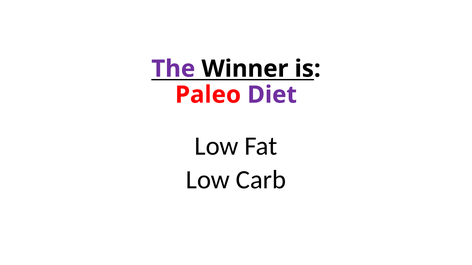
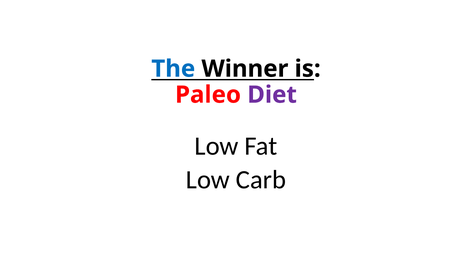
The colour: purple -> blue (173, 69)
